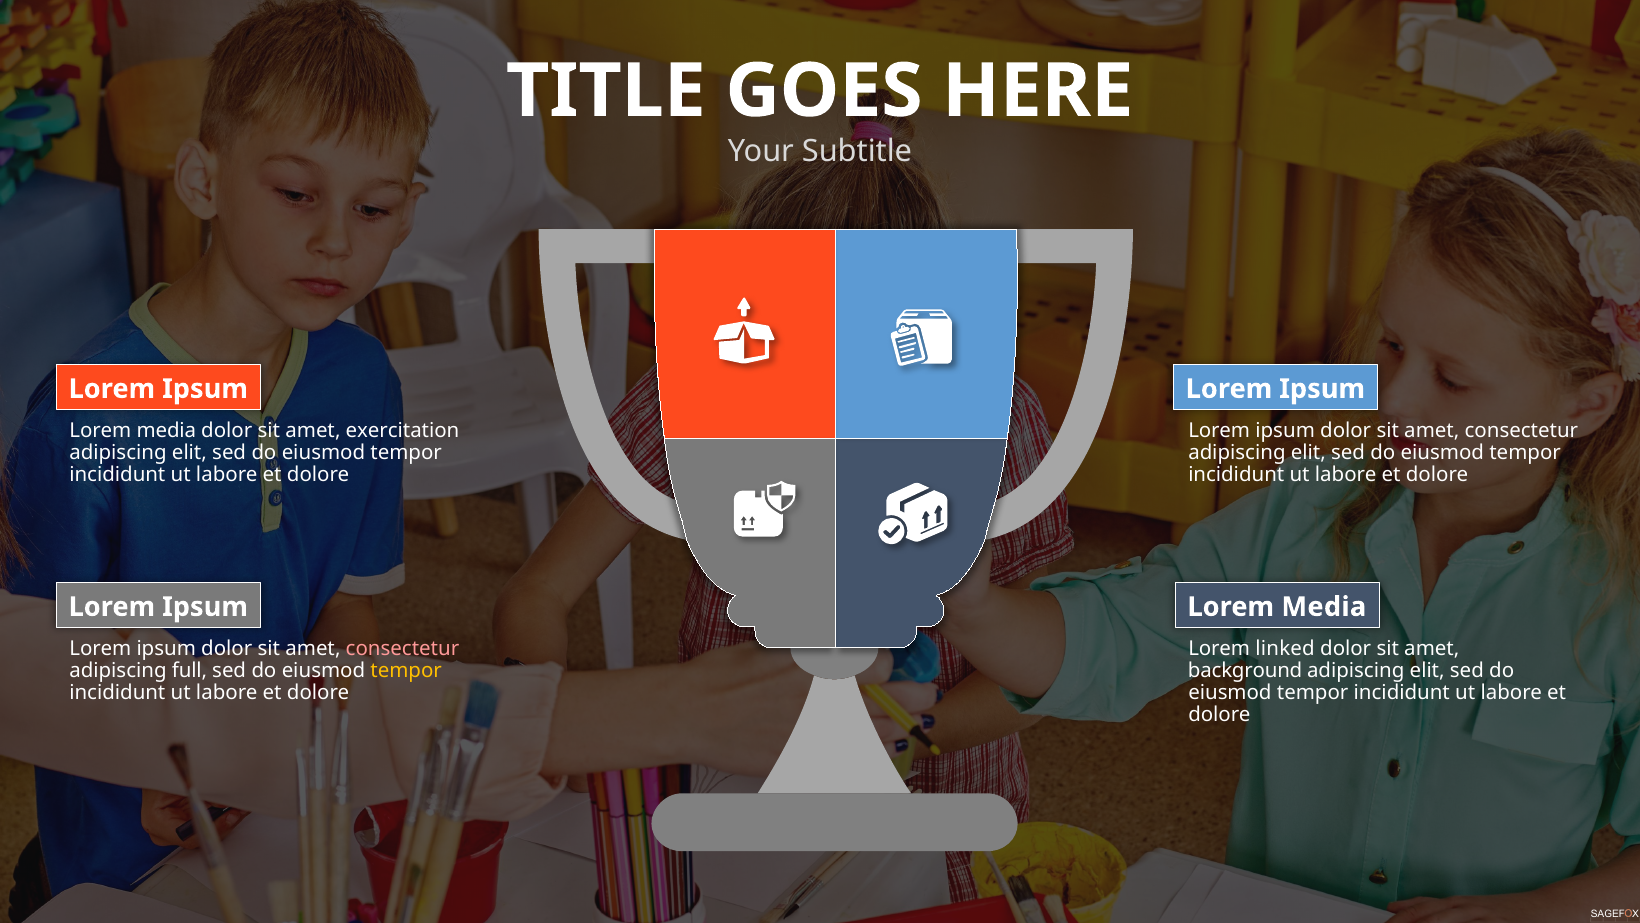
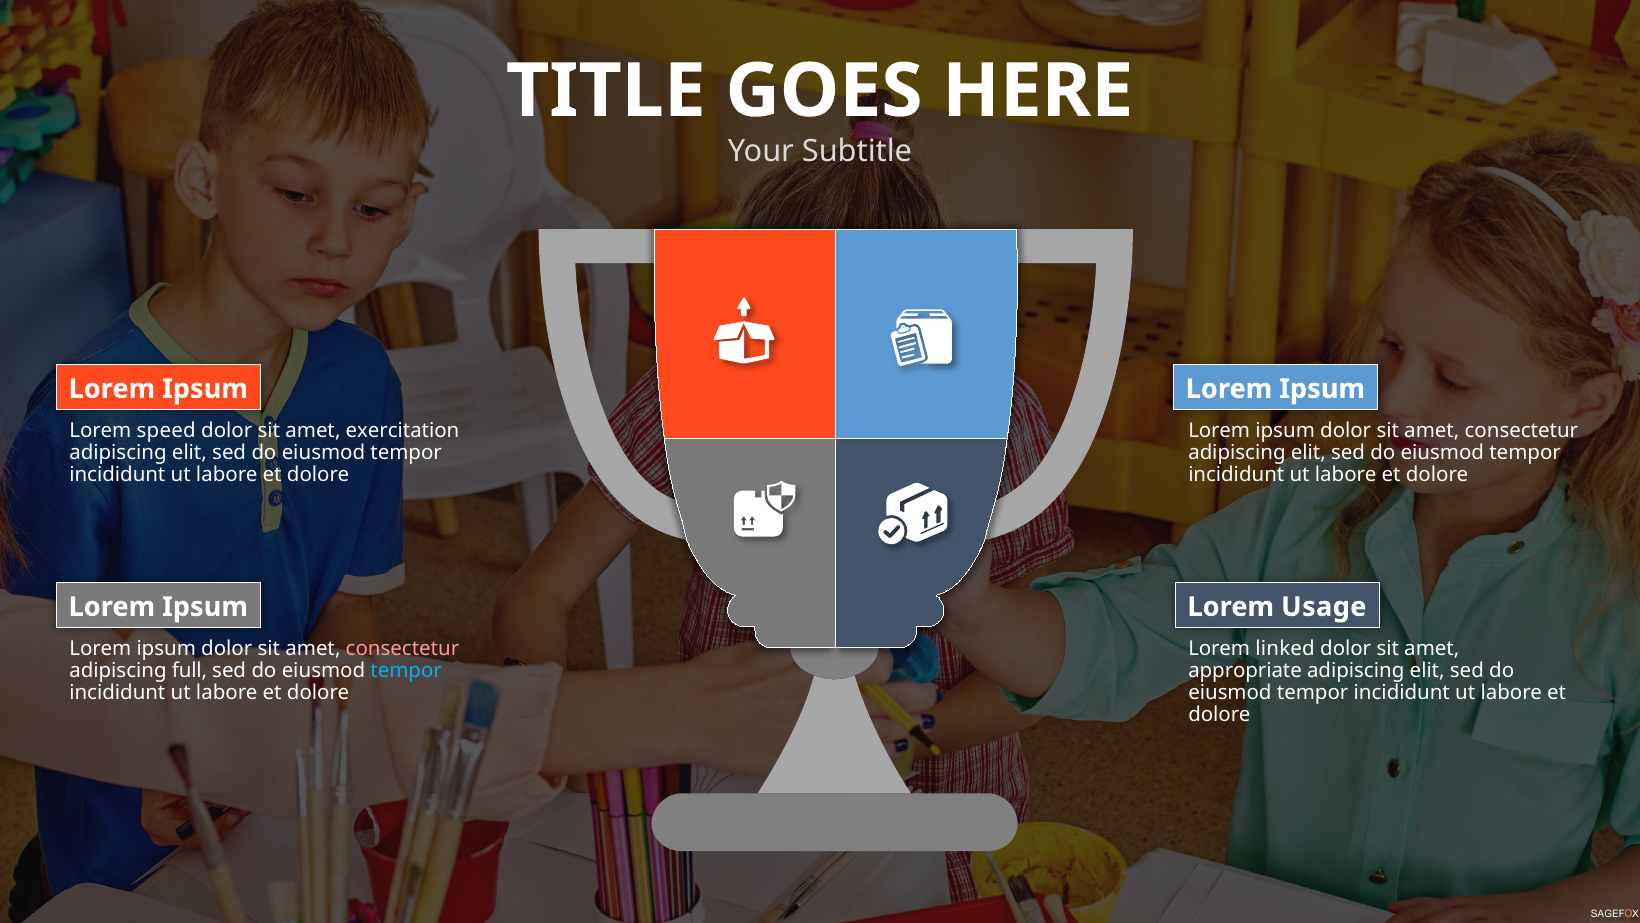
media: media -> speed (166, 430)
Media: Media -> Usage (1324, 607)
tempor colour: yellow -> light blue (406, 670)
background: background -> appropriate (1245, 670)
